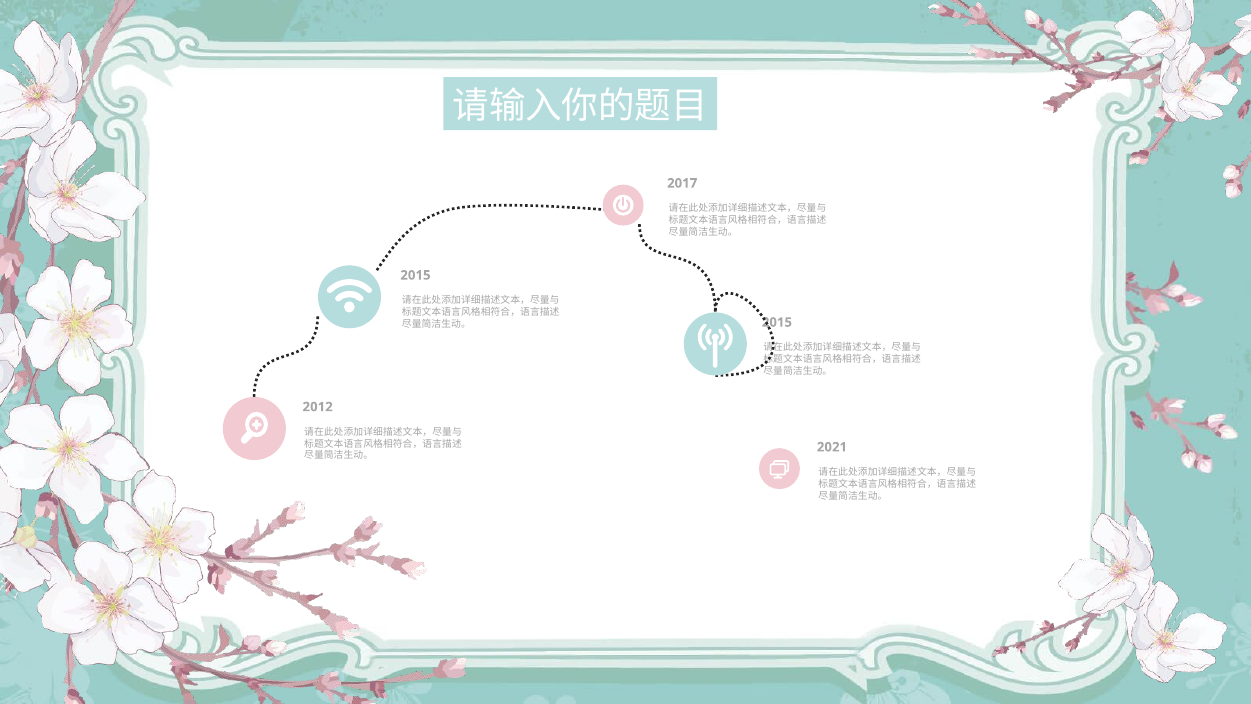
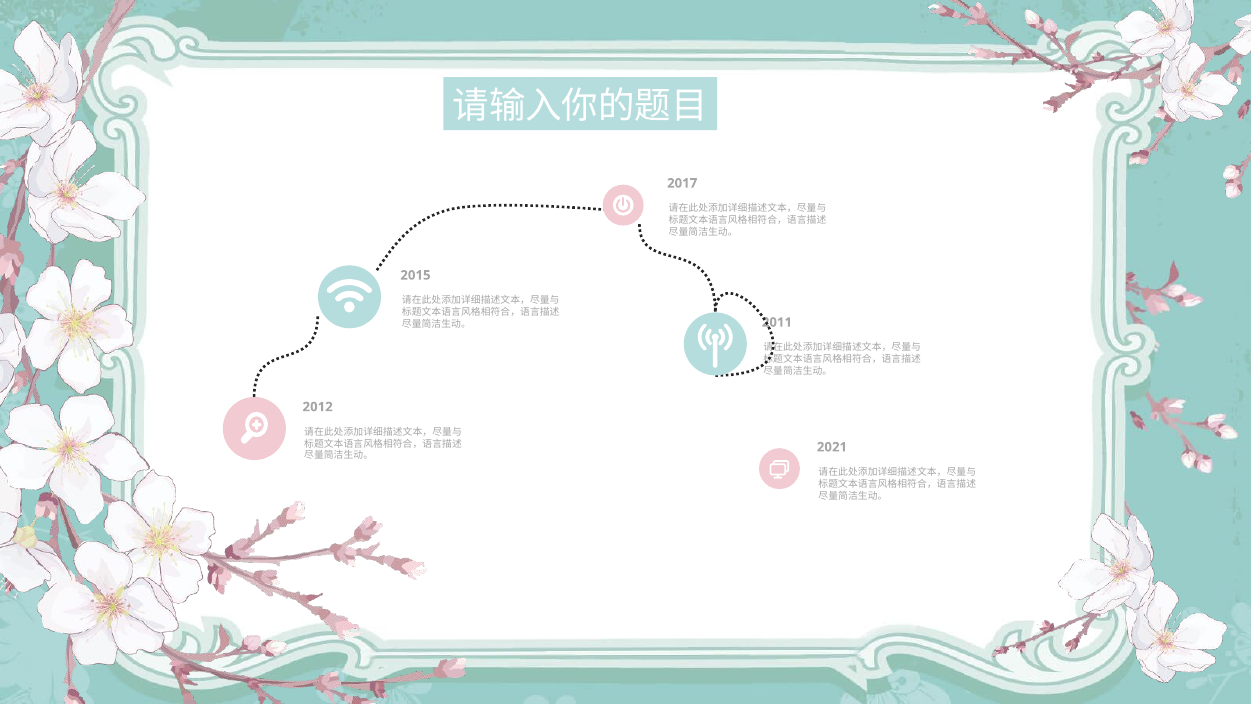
2015: 2015 -> 2011 (777, 322)
